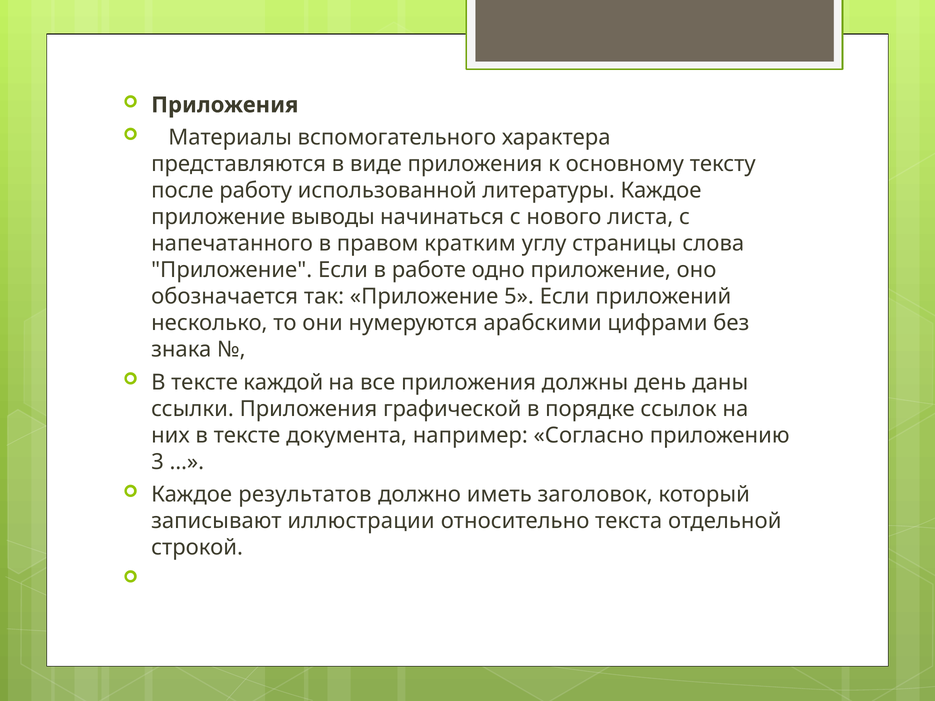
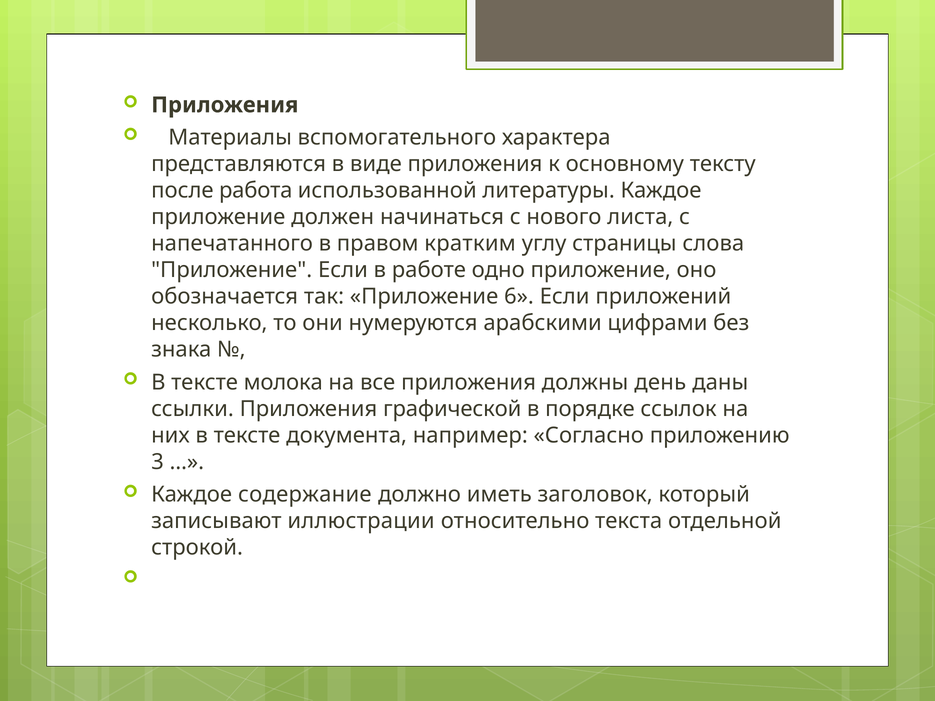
работу: работу -> работа (256, 191)
выводы: выводы -> должен (333, 217)
5: 5 -> 6 (519, 297)
каждой: каждой -> молока (283, 383)
результатов: результатов -> содержание (305, 495)
